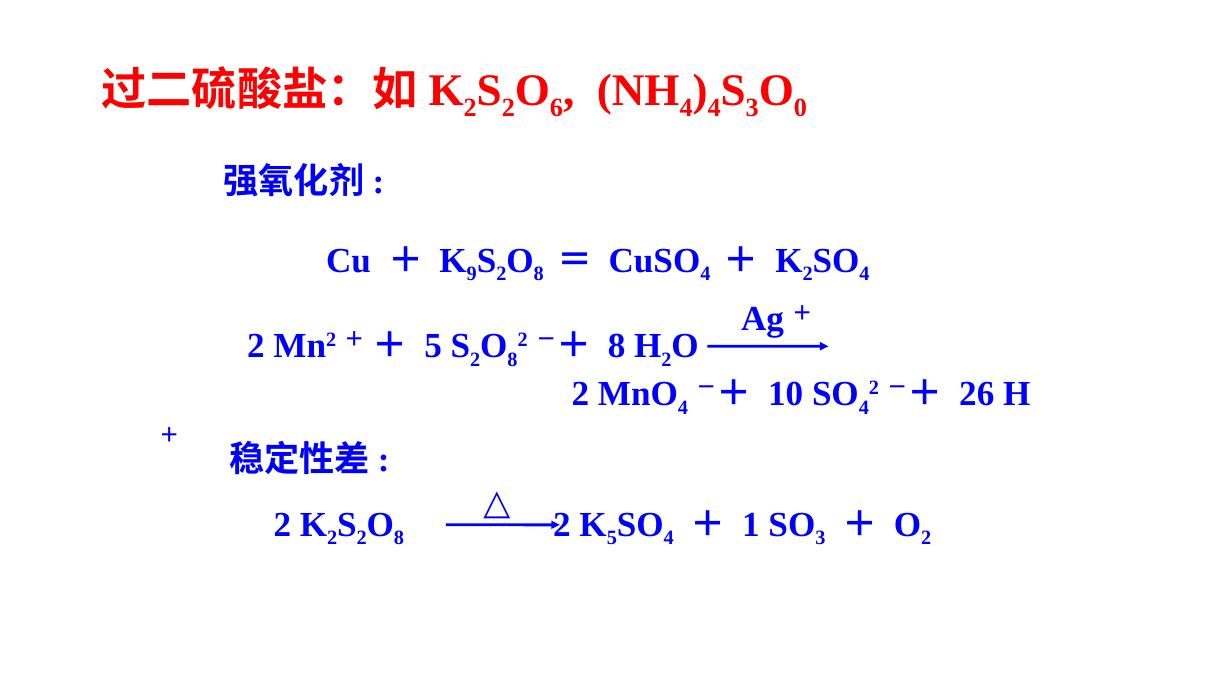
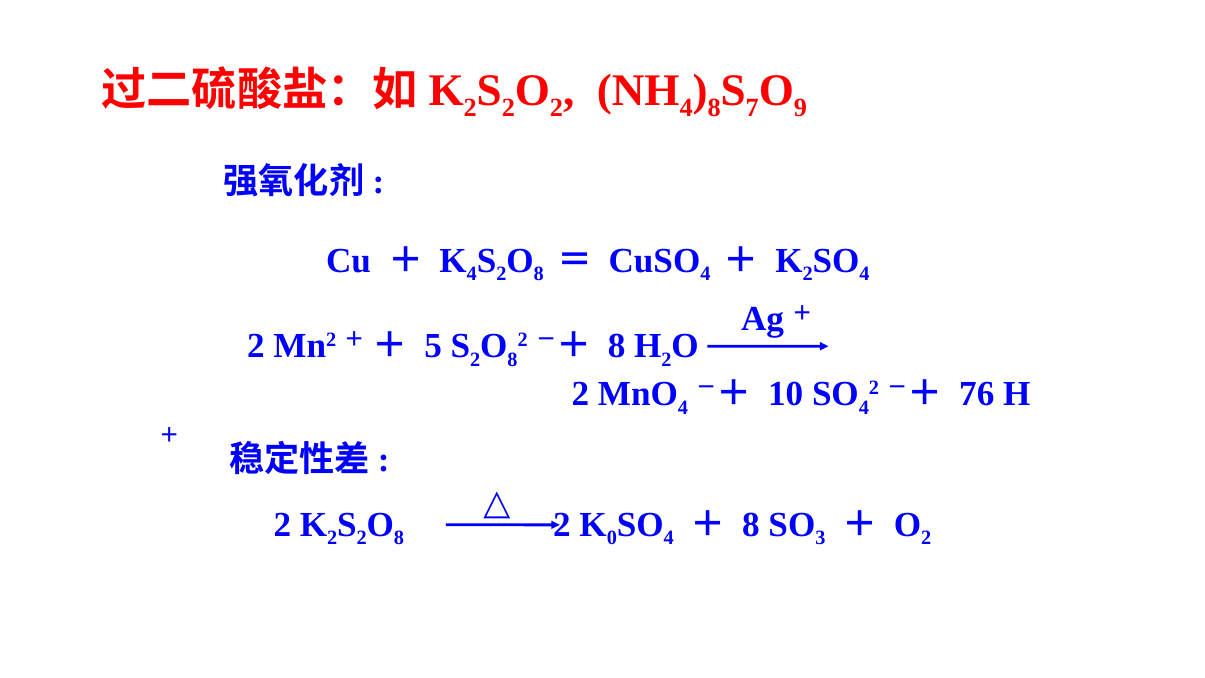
6: 6 -> 2 (556, 108)
4: 4 -> 8 (714, 108)
3: 3 -> 7 (752, 108)
0: 0 -> 9 (800, 108)
9: 9 -> 4 (472, 274)
26: 26 -> 76 (977, 394)
5: 5 -> 0 (612, 538)
1: 1 -> 8 (751, 524)
